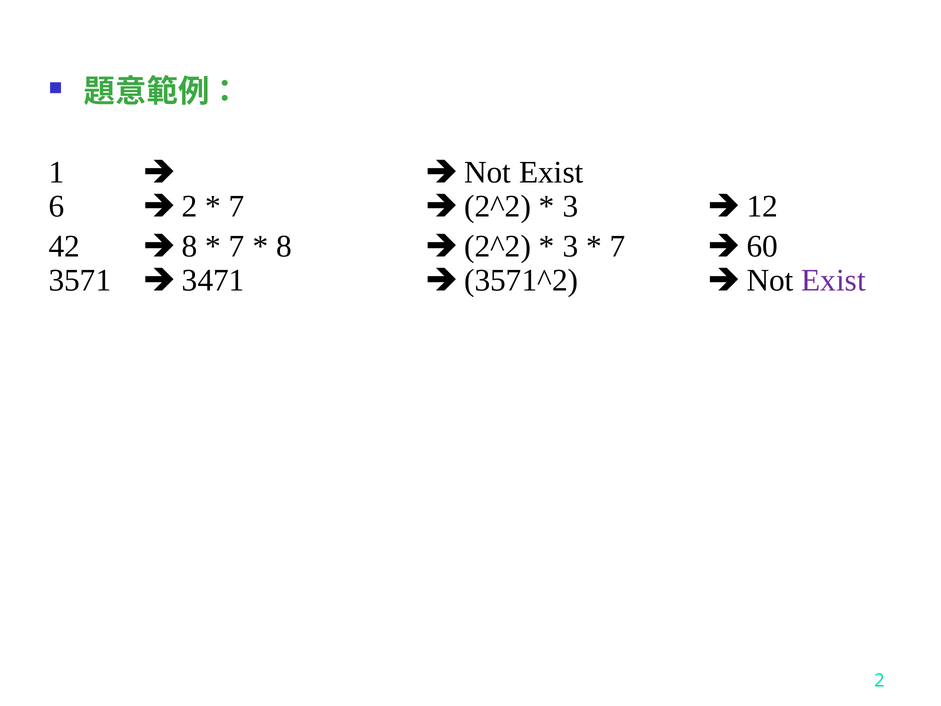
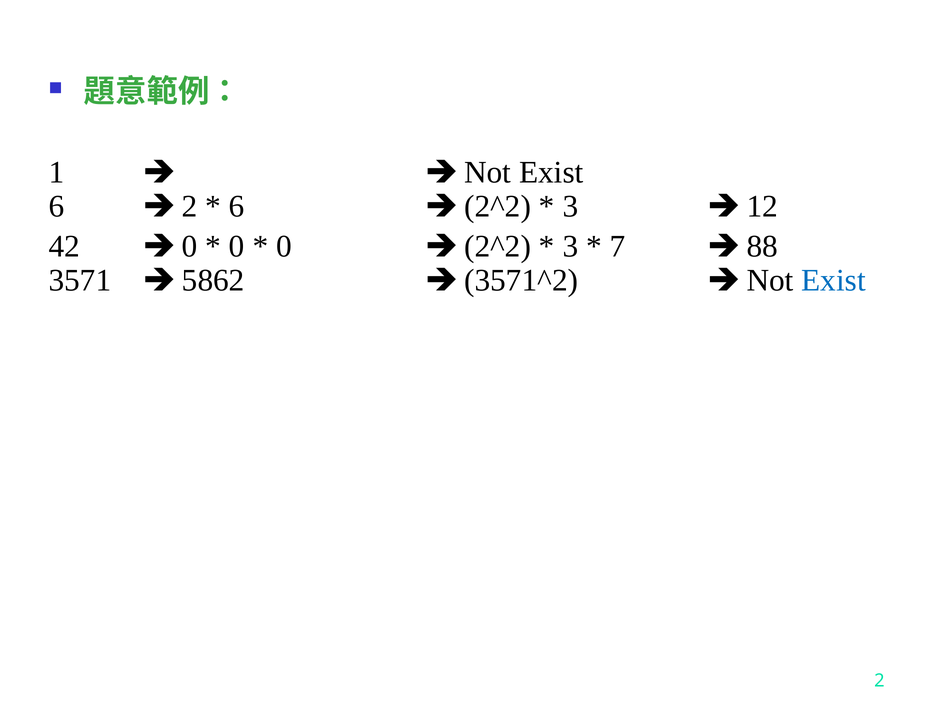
7: 7 -> 6 (237, 206)
8: 8 -> 0 (190, 246)
7: 7 -> 0 (237, 246)
8: 8 -> 0 (284, 246)
60: 60 -> 88 (762, 246)
3471: 3471 -> 5862 (213, 280)
Exist colour: purple -> blue (834, 280)
